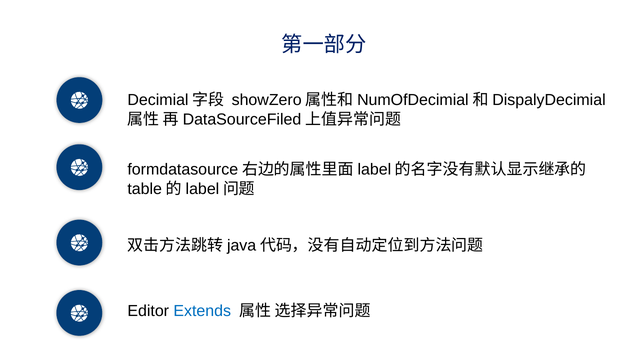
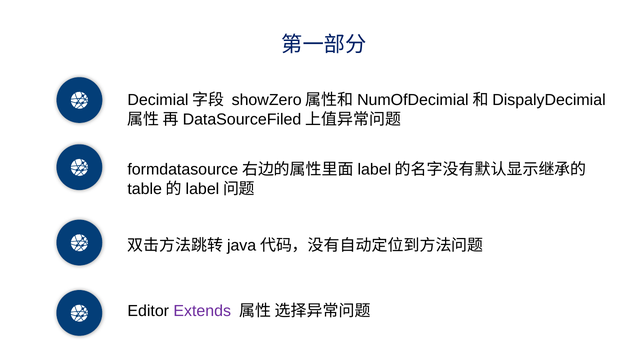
Extends colour: blue -> purple (202, 311)
